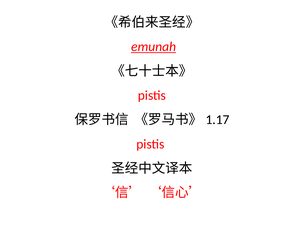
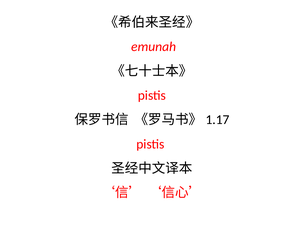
emunah underline: present -> none (154, 47)
